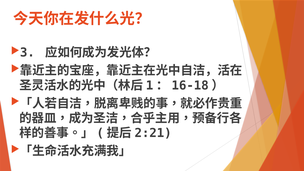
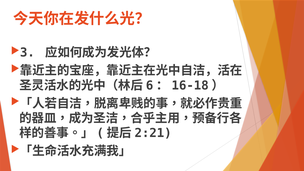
1: 1 -> 6 (150, 85)
